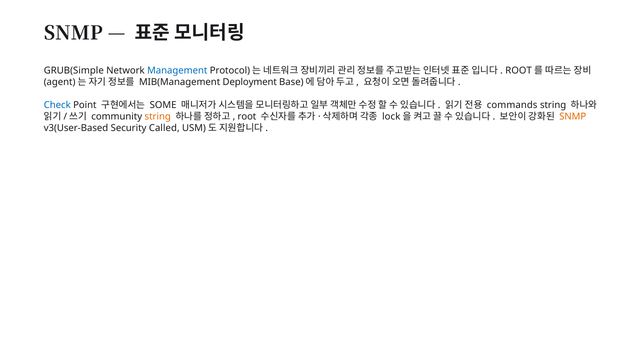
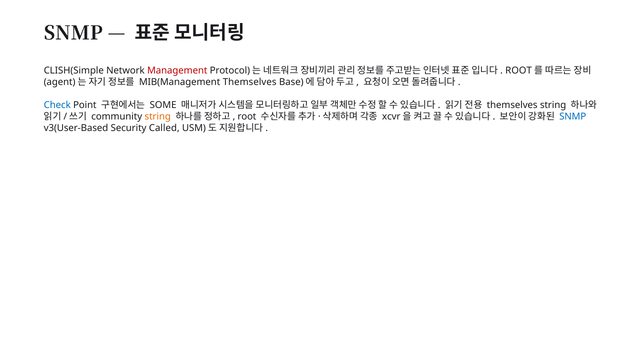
GRUB(Simple: GRUB(Simple -> CLISH(Simple (74, 71)
Management colour: blue -> red (177, 71)
MIB(Management Deployment: Deployment -> Themselves (250, 82)
commands: commands -> themselves (512, 105)
lock: lock -> xcvr (391, 116)
SNMP colour: orange -> blue (573, 116)
